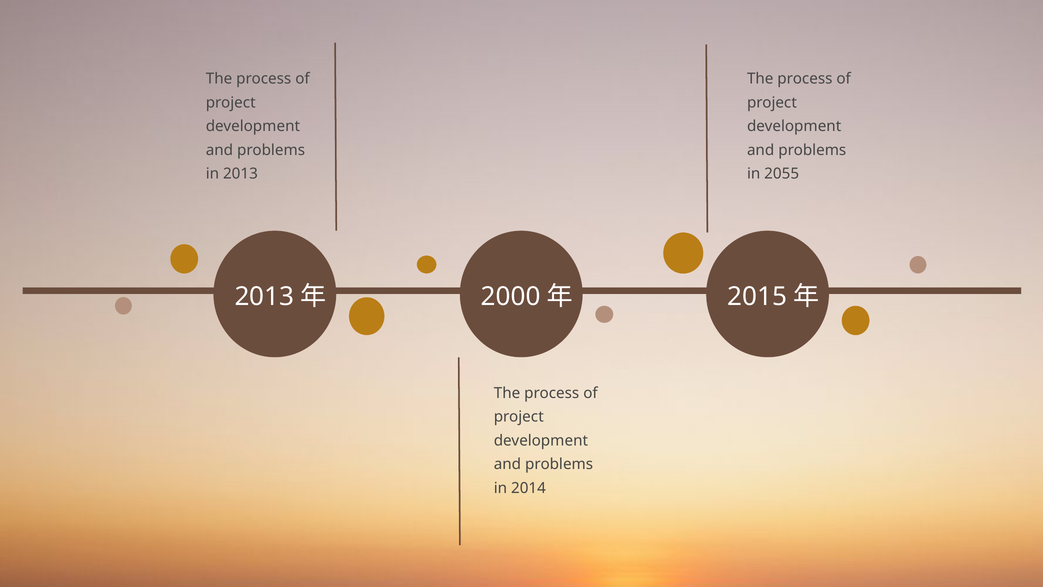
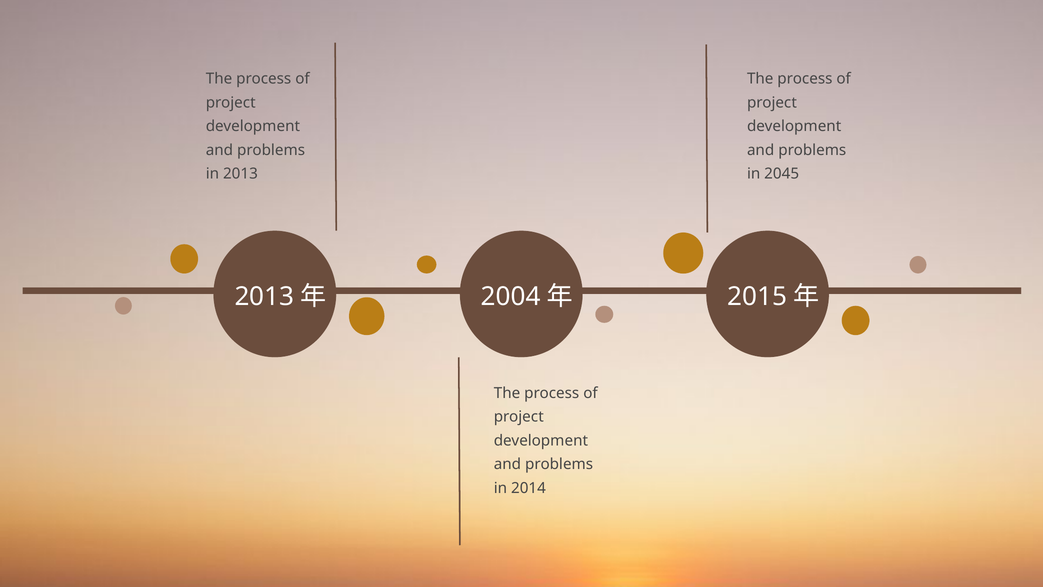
2055: 2055 -> 2045 (782, 174)
2000: 2000 -> 2004 (511, 297)
